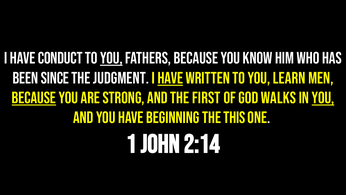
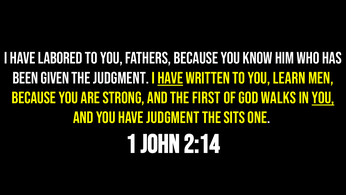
conduct: conduct -> labored (60, 58)
you underline: present -> none (111, 58)
since: since -> given (55, 78)
because underline: present -> none (34, 98)
have beginning: beginning -> judgment (173, 118)
this: this -> sits (234, 118)
